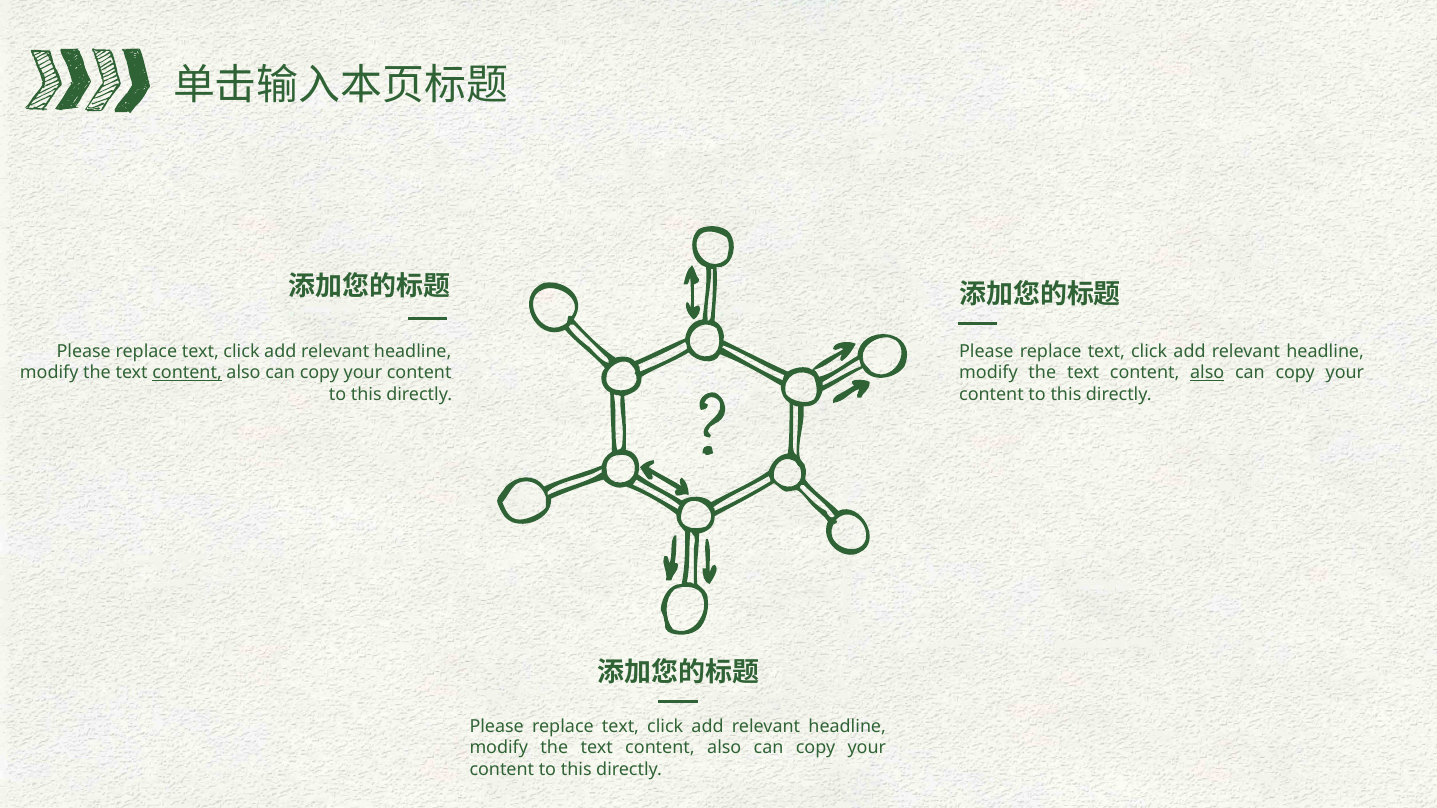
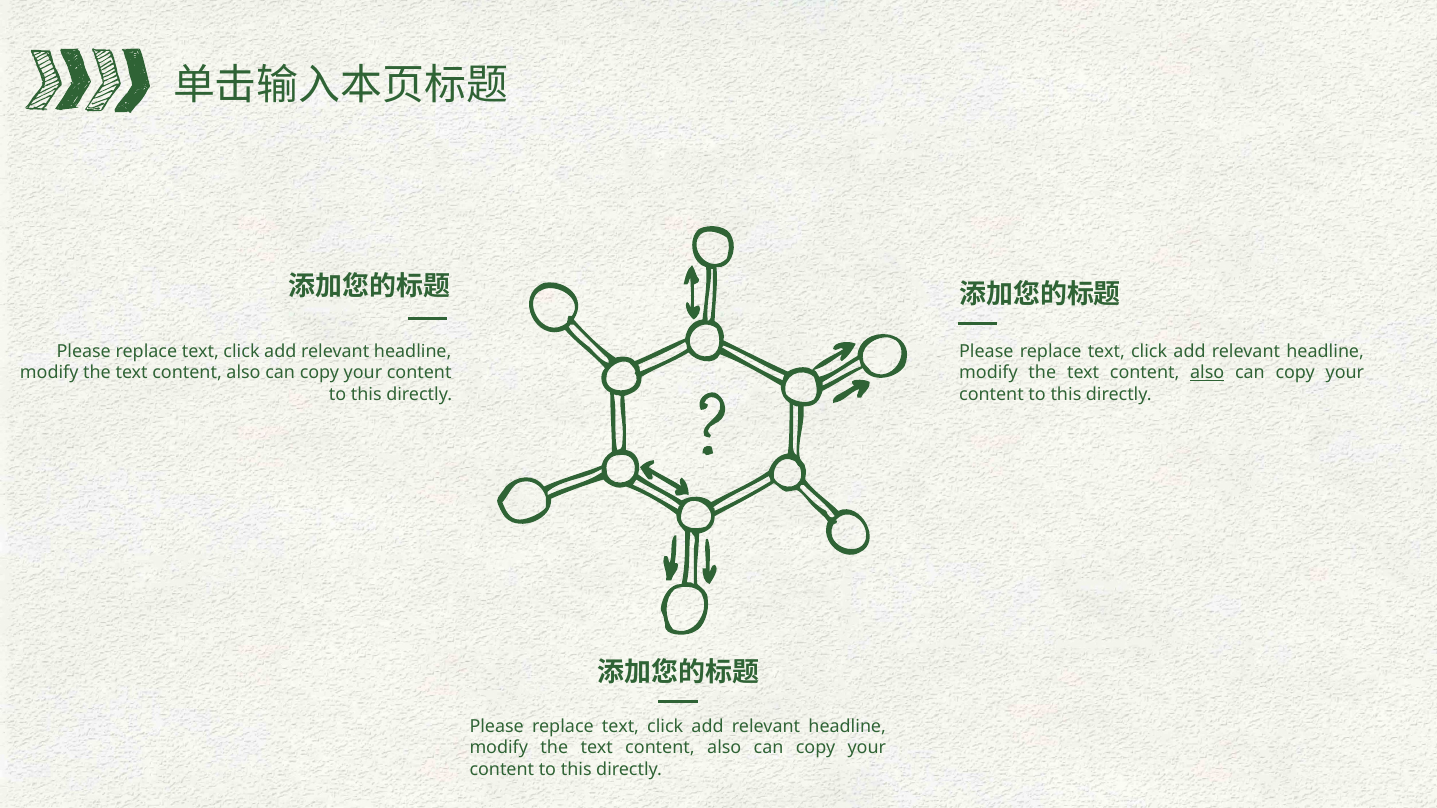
content underline: present -> none (187, 373)
